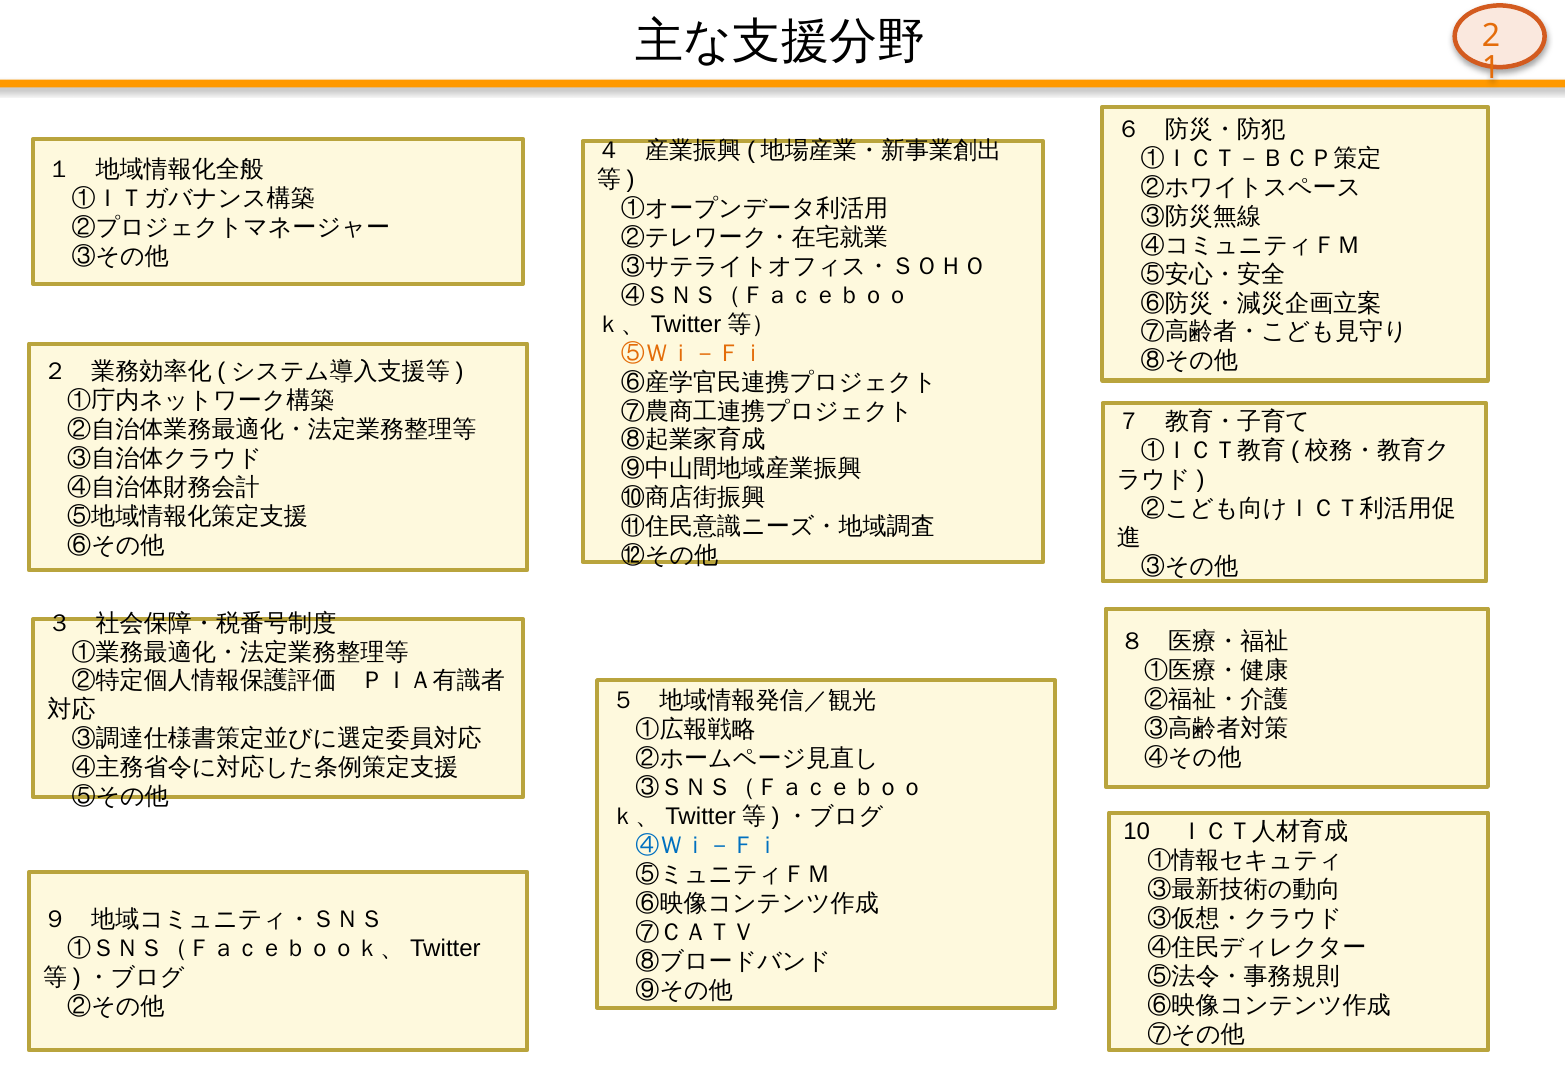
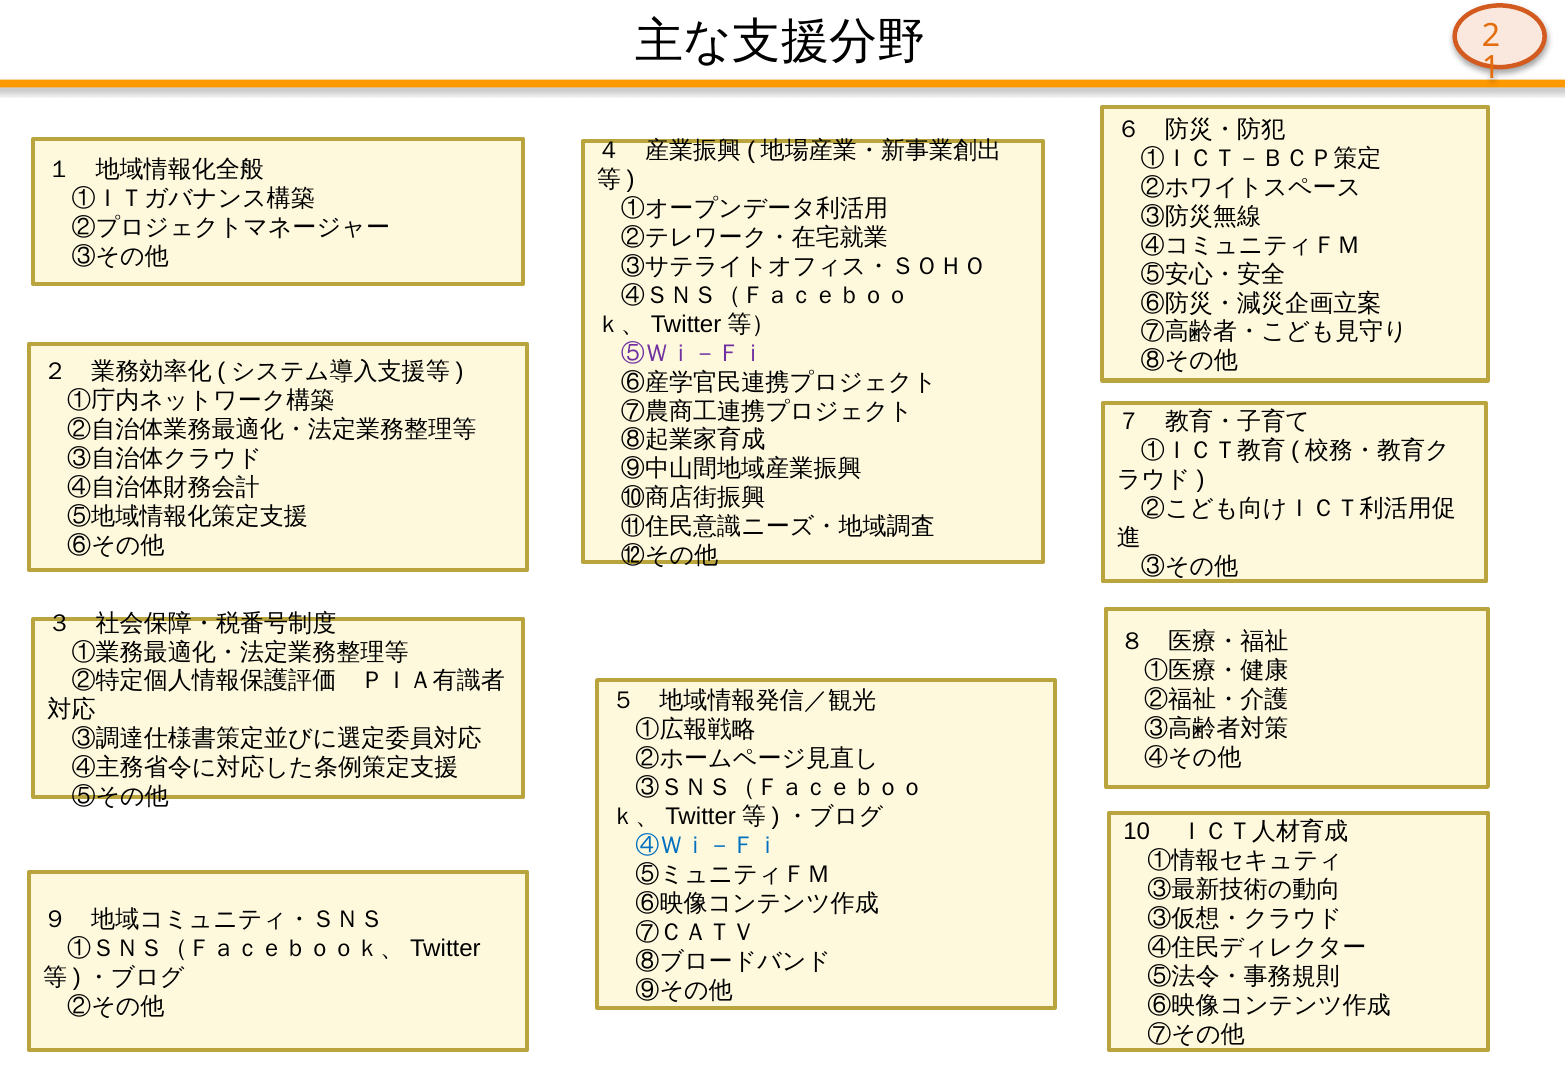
⑤Ｗｉ－Ｆｉ colour: orange -> purple (693, 353)
